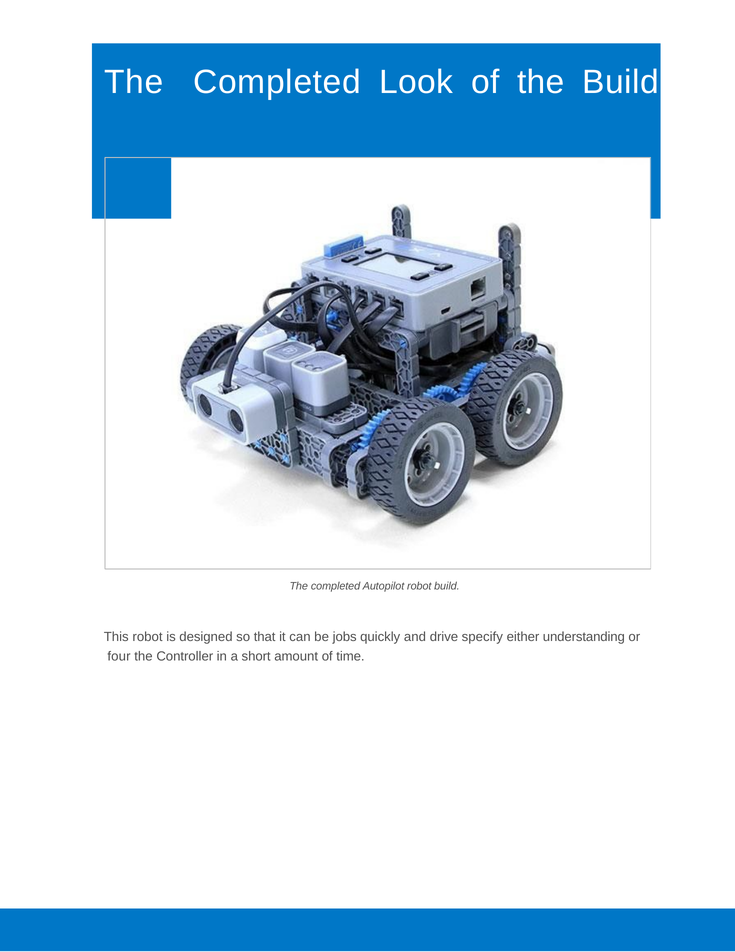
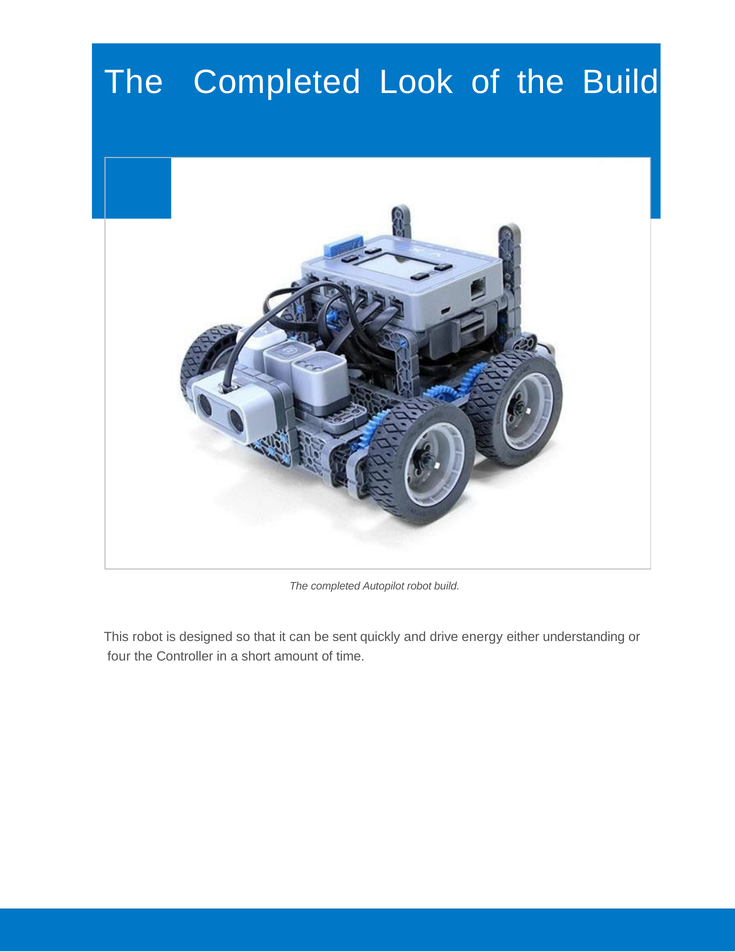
jobs: jobs -> sent (345, 637)
specify: specify -> energy (482, 637)
